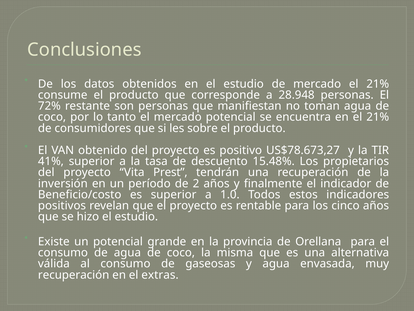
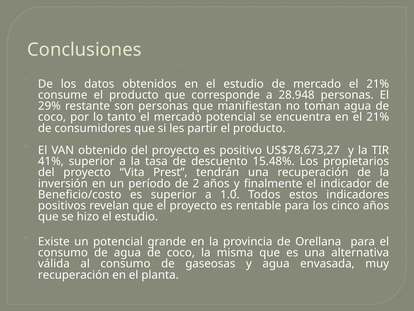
72%: 72% -> 29% (49, 106)
sobre: sobre -> partir (202, 128)
extras: extras -> planta (160, 274)
